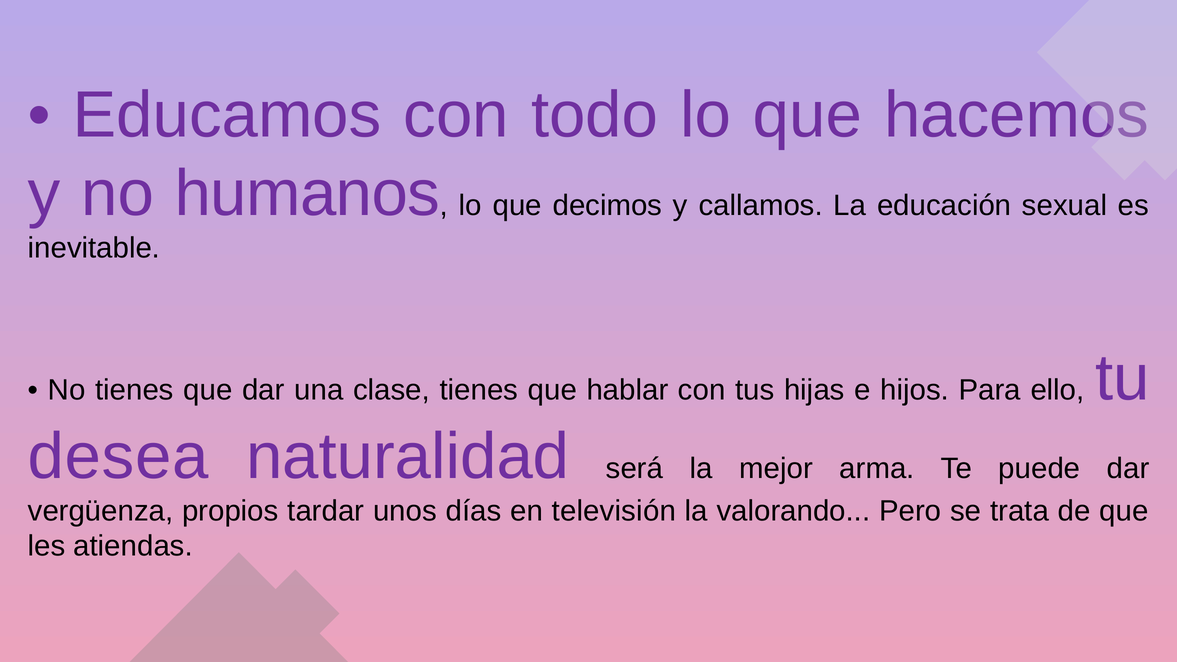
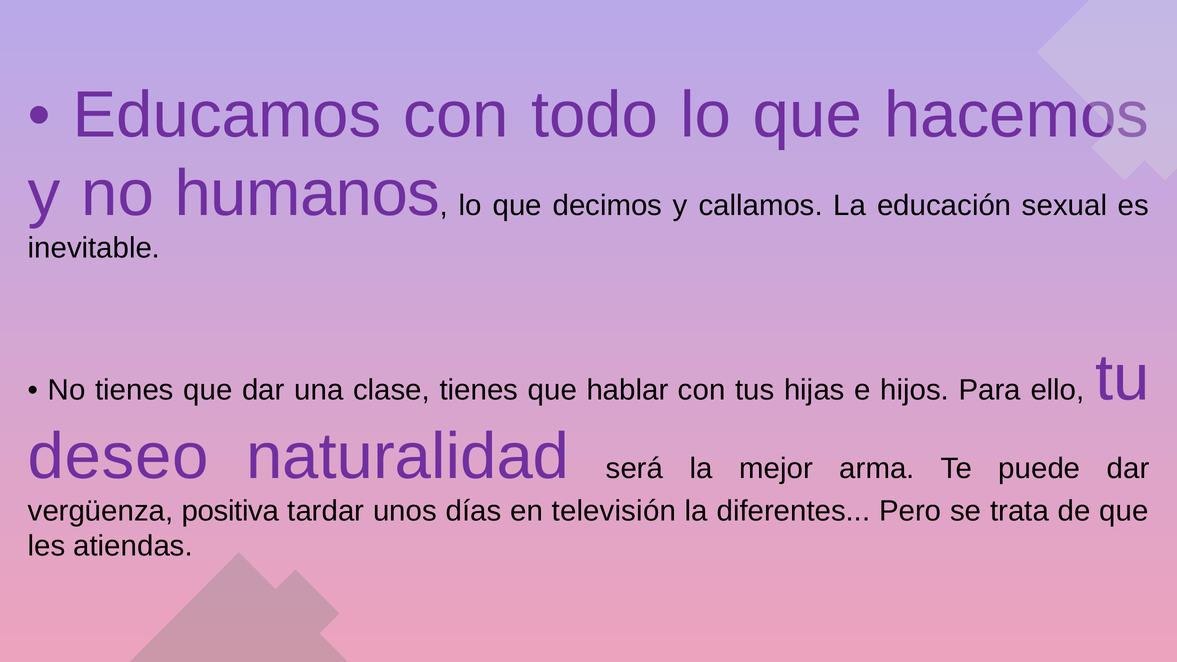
desea: desea -> deseo (118, 456)
propios: propios -> positiva (230, 511)
valorando: valorando -> diferentes (793, 511)
